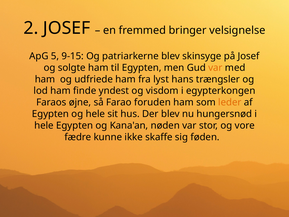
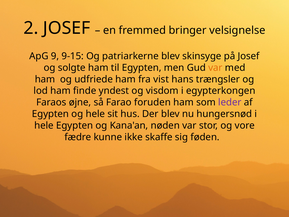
5: 5 -> 9 (55, 56)
lyst: lyst -> vist (161, 79)
leder colour: orange -> purple (230, 102)
